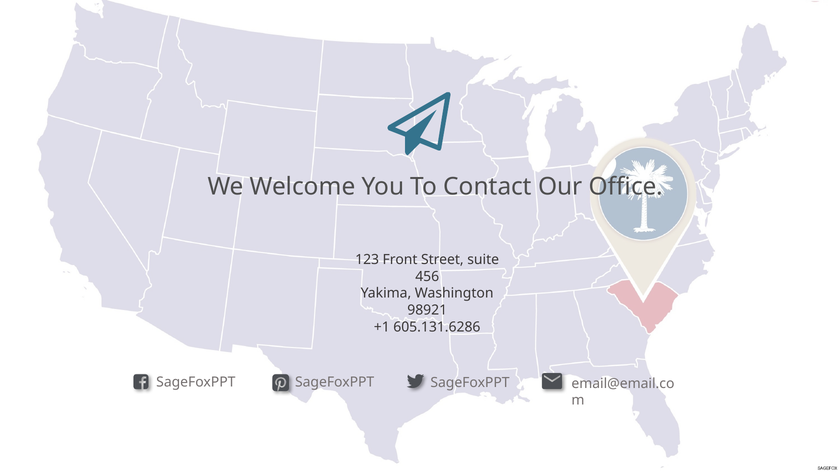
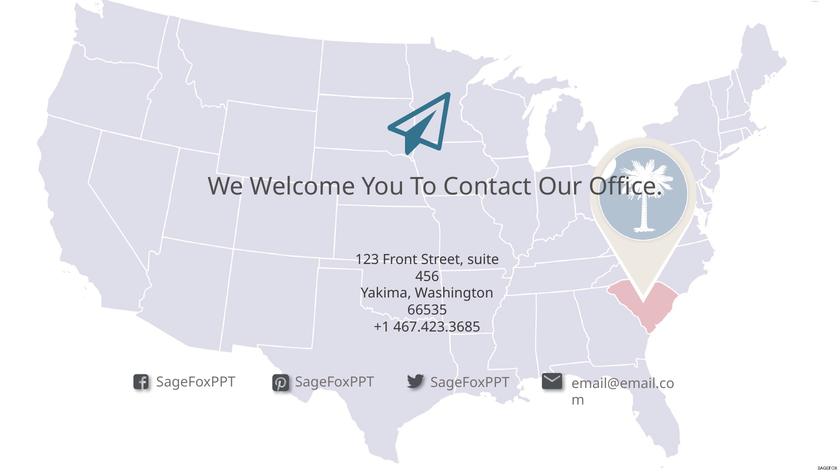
98921: 98921 -> 66535 (427, 310)
605.131.6286: 605.131.6286 -> 467.423.3685 (437, 327)
